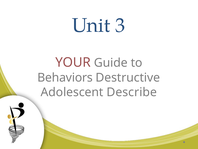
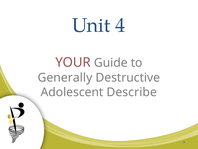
3: 3 -> 4 (120, 25)
Behaviors: Behaviors -> Generally (65, 77)
